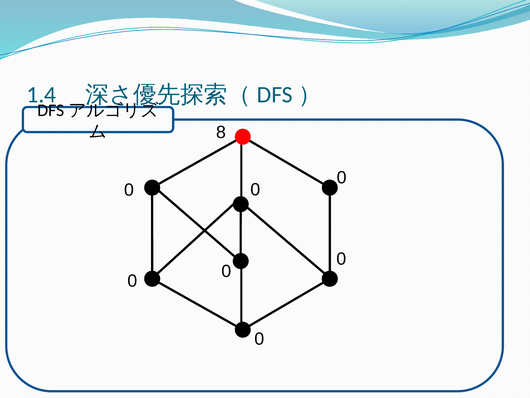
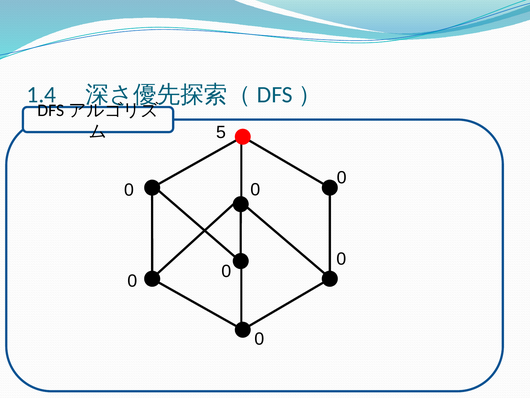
8: 8 -> 5 (221, 132)
